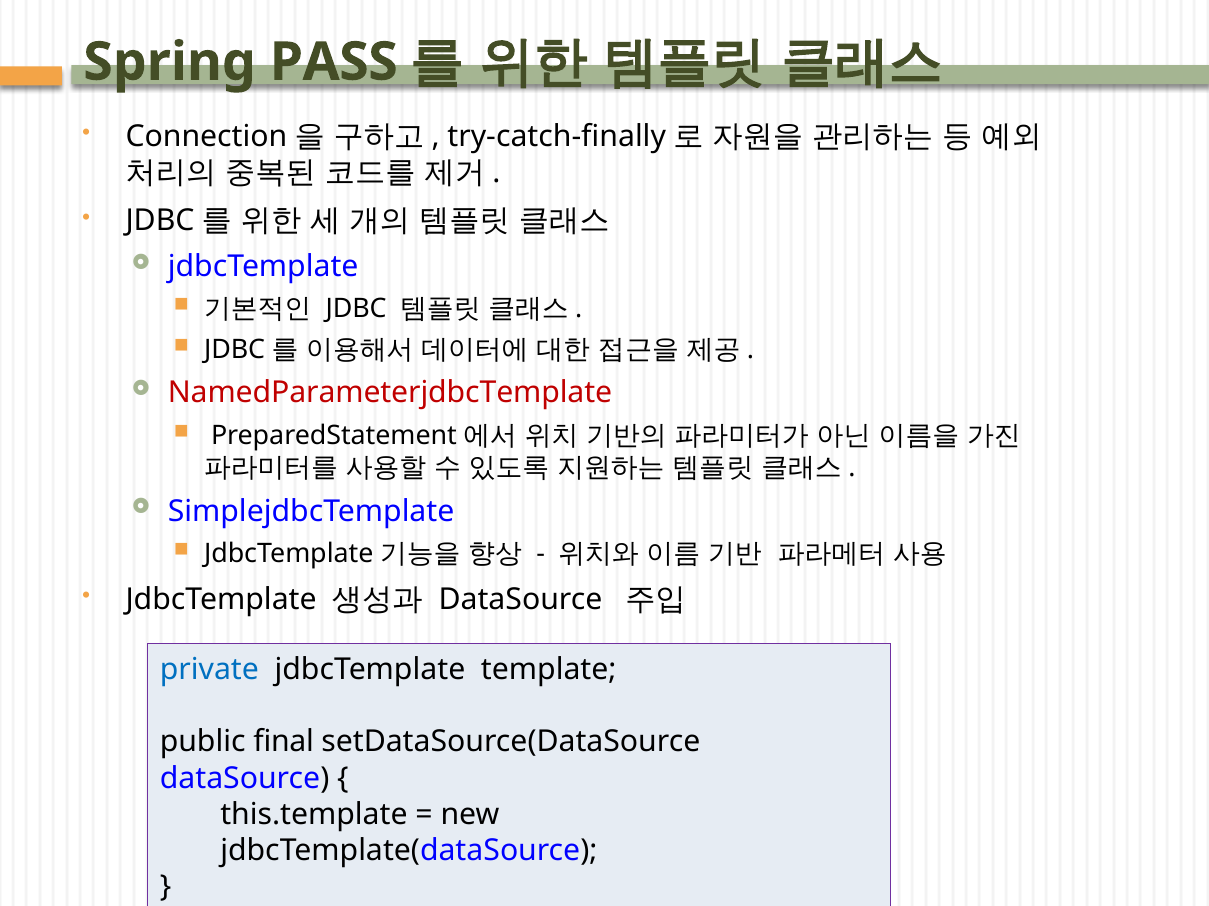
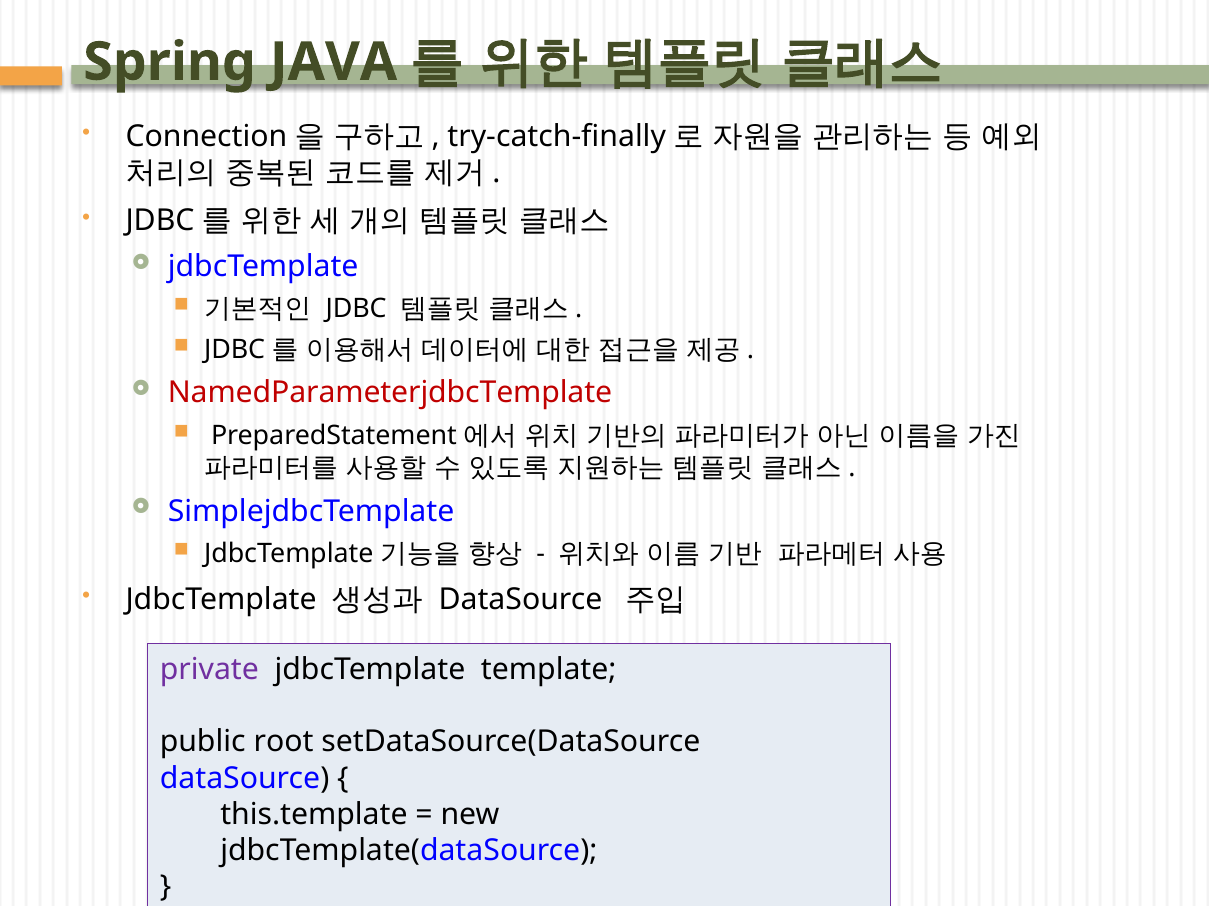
PASS: PASS -> JAVA (333, 62)
private colour: blue -> purple (209, 670)
final: final -> root (284, 742)
